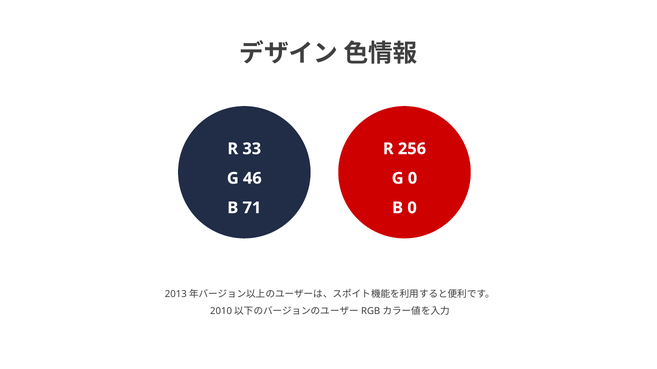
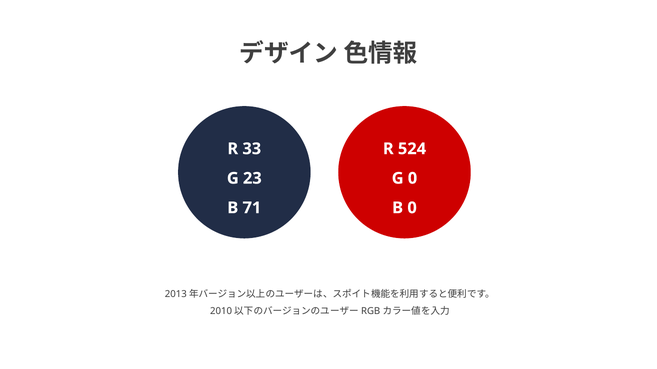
256: 256 -> 524 (412, 149)
46: 46 -> 23 (252, 179)
